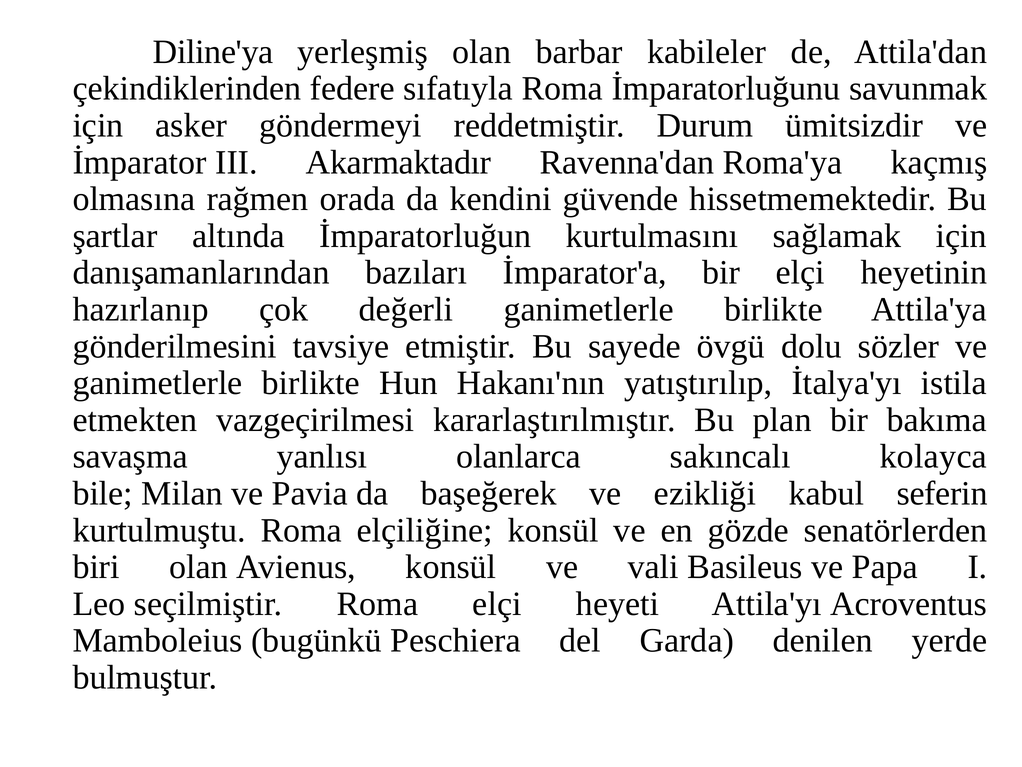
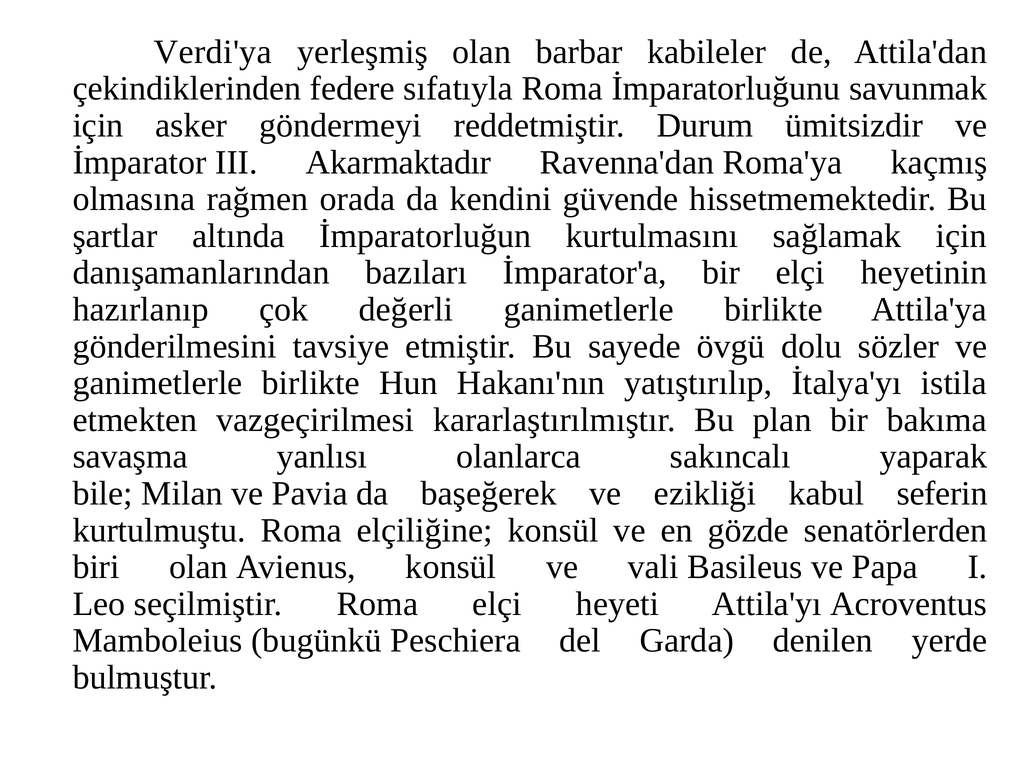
Diline'ya: Diline'ya -> Verdi'ya (213, 52)
kolayca: kolayca -> yaparak (933, 456)
